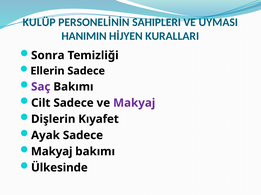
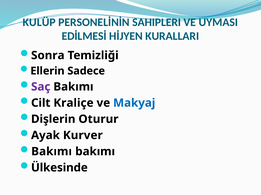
HANIMIN: HANIMIN -> EDİLMESİ (84, 36)
Cilt Sadece: Sadece -> Kraliçe (73, 103)
Makyaj colour: purple -> blue (134, 103)
Kıyafet: Kıyafet -> Oturur (98, 120)
Ayak Sadece: Sadece -> Kurver (83, 136)
Makyaj: Makyaj -> Bakımı (52, 152)
